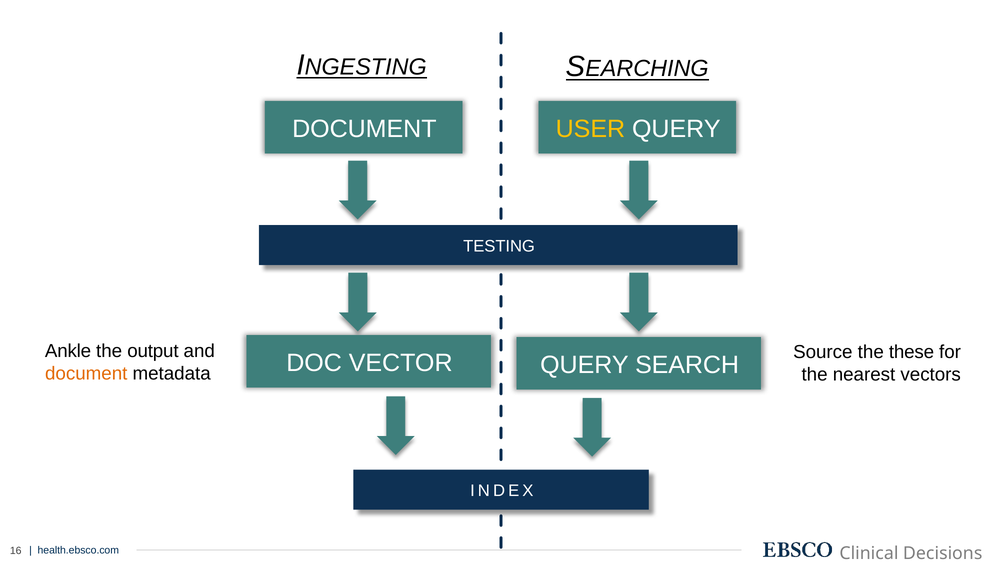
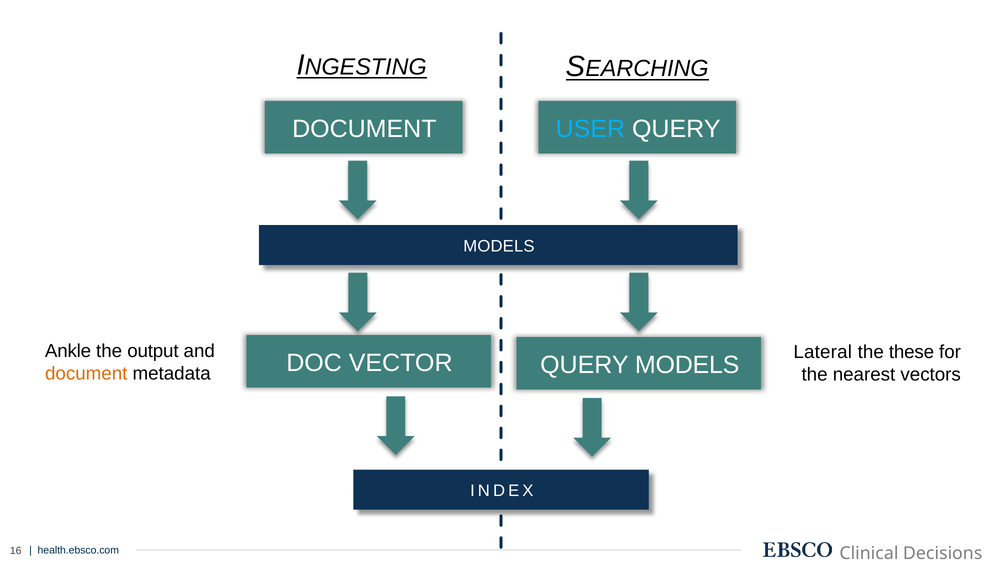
USER colour: yellow -> light blue (590, 129)
TESTING: TESTING -> MODELS (499, 246)
Source: Source -> Lateral (823, 352)
QUERY SEARCH: SEARCH -> MODELS (687, 365)
